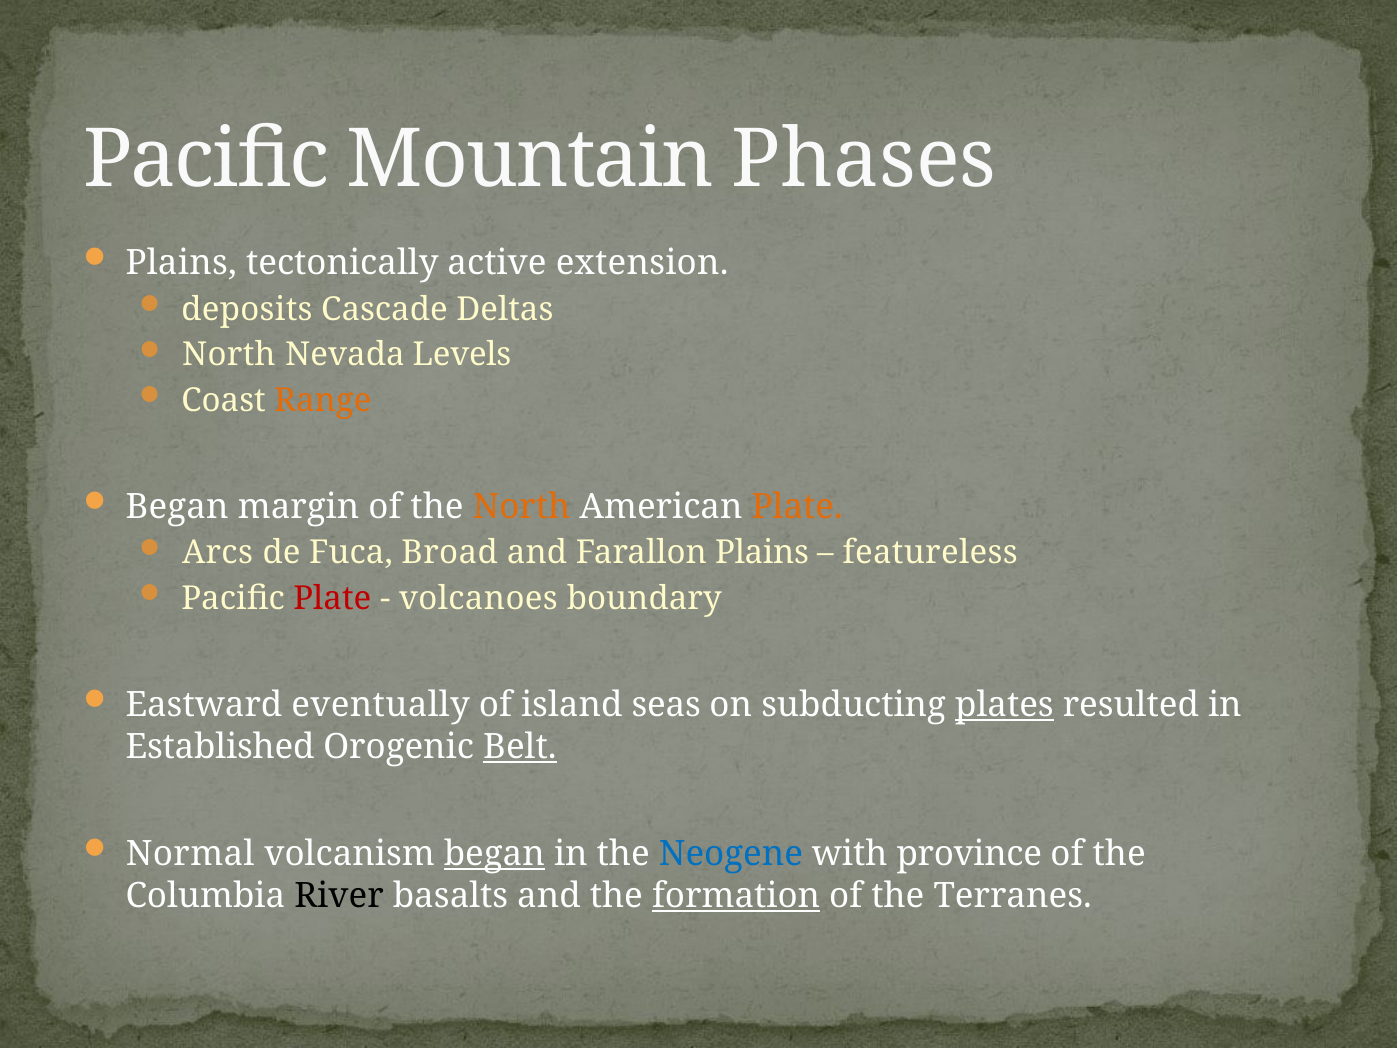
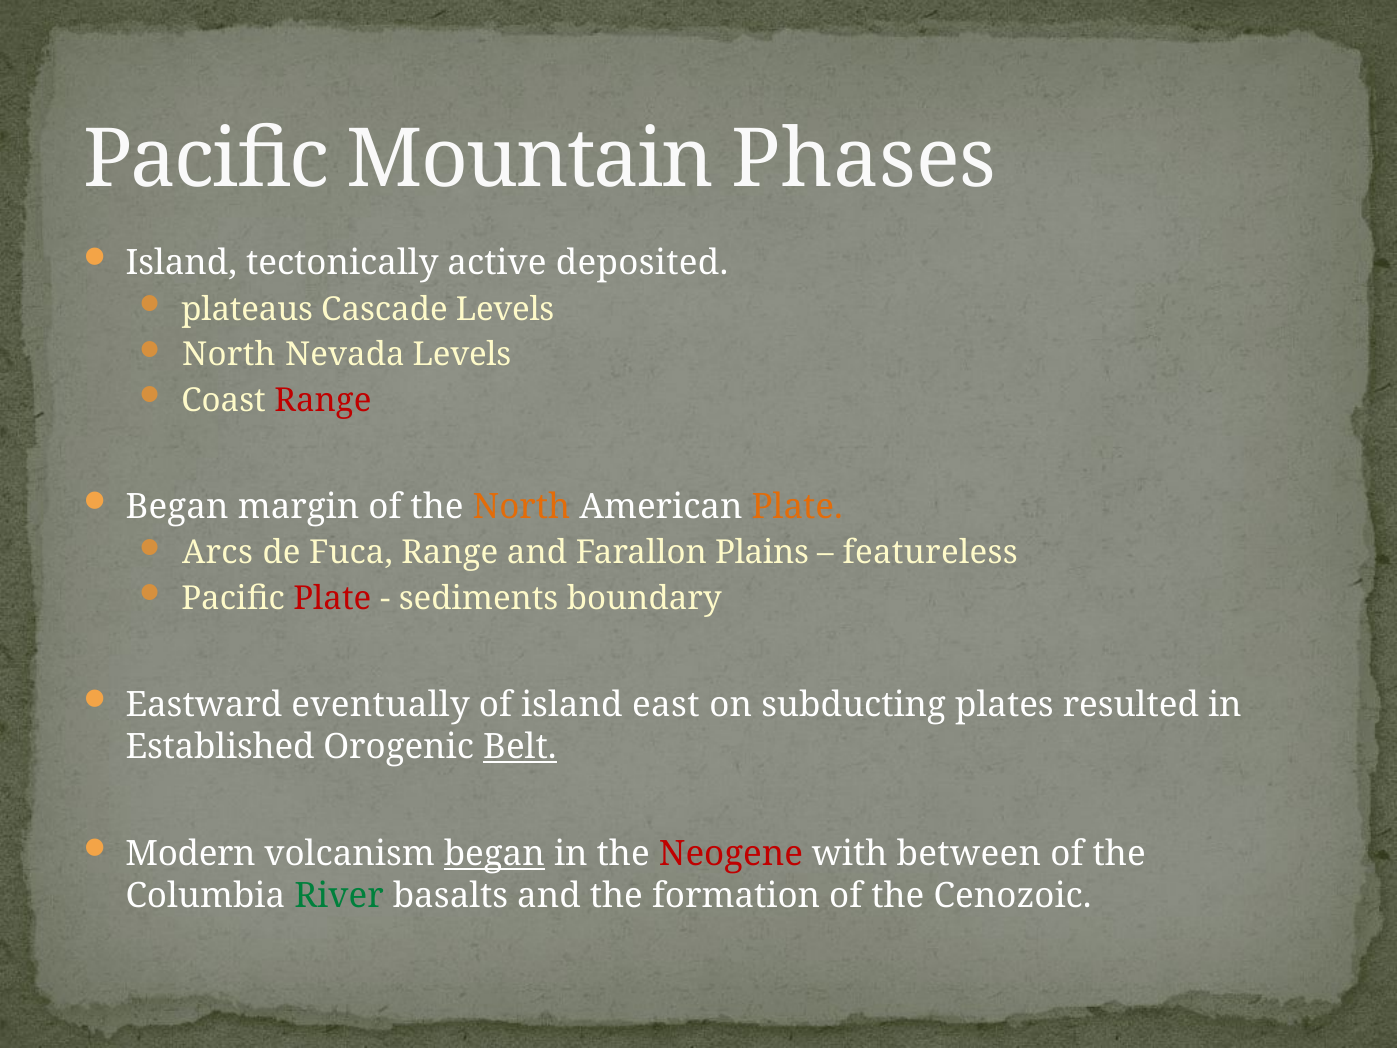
Plains: Plains -> Island (181, 263)
extension: extension -> deposited (642, 263)
deposits: deposits -> plateaus (247, 310)
Cascade Deltas: Deltas -> Levels (505, 310)
Range colour: orange -> red (323, 400)
Fuca Broad: Broad -> Range (450, 553)
volcanoes: volcanoes -> sediments (479, 598)
seas: seas -> east (666, 705)
plates underline: present -> none (1004, 705)
Normal: Normal -> Modern (191, 854)
Neogene colour: blue -> red (731, 854)
province: province -> between (969, 854)
River colour: black -> green (339, 895)
formation underline: present -> none (736, 895)
Terranes: Terranes -> Cenozoic (1013, 895)
